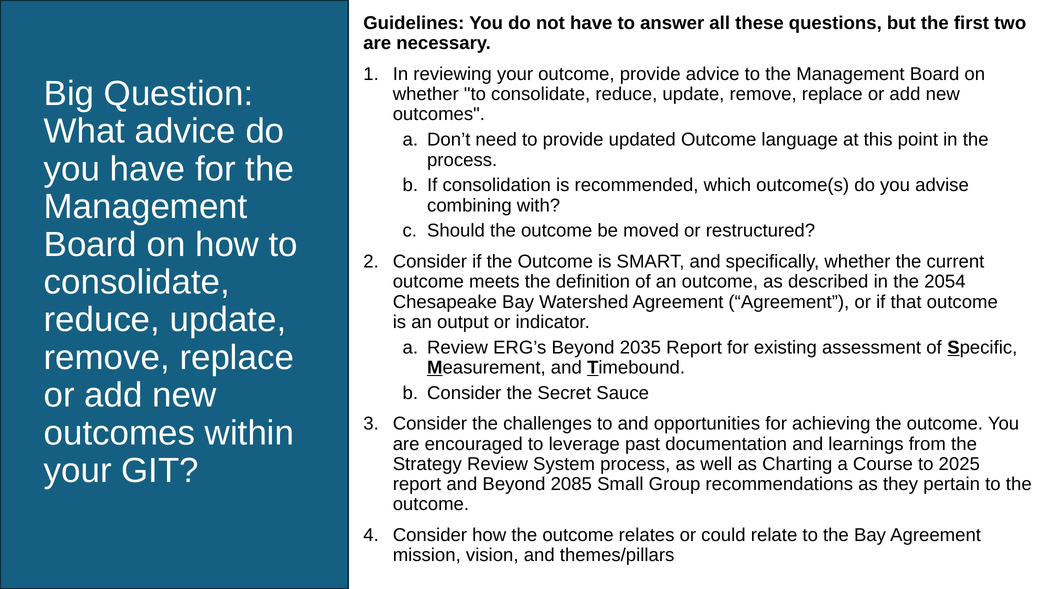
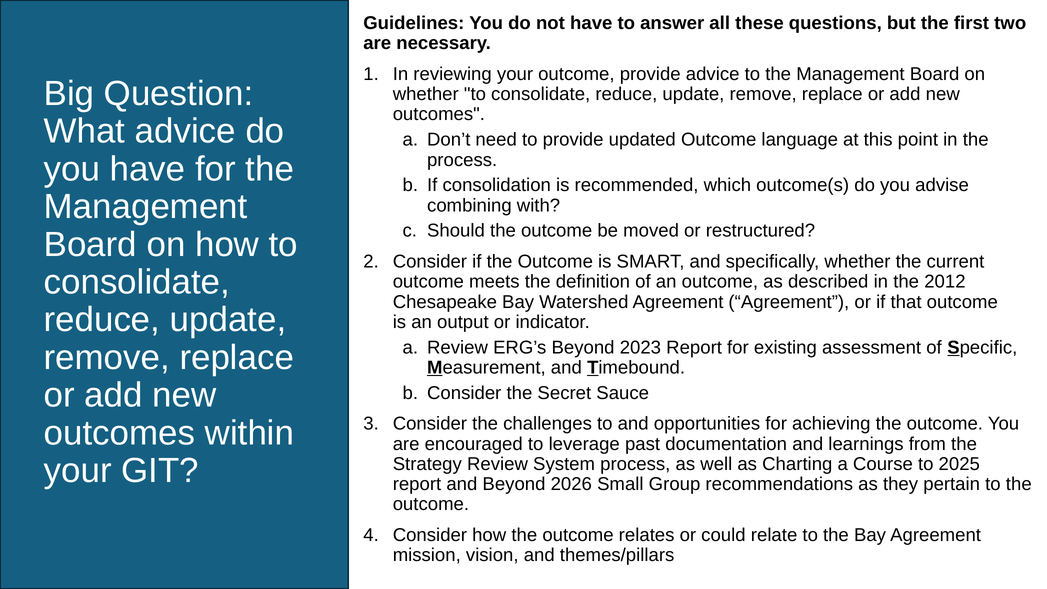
2054: 2054 -> 2012 (945, 282)
2035: 2035 -> 2023 (640, 347)
2085: 2085 -> 2026 (571, 484)
